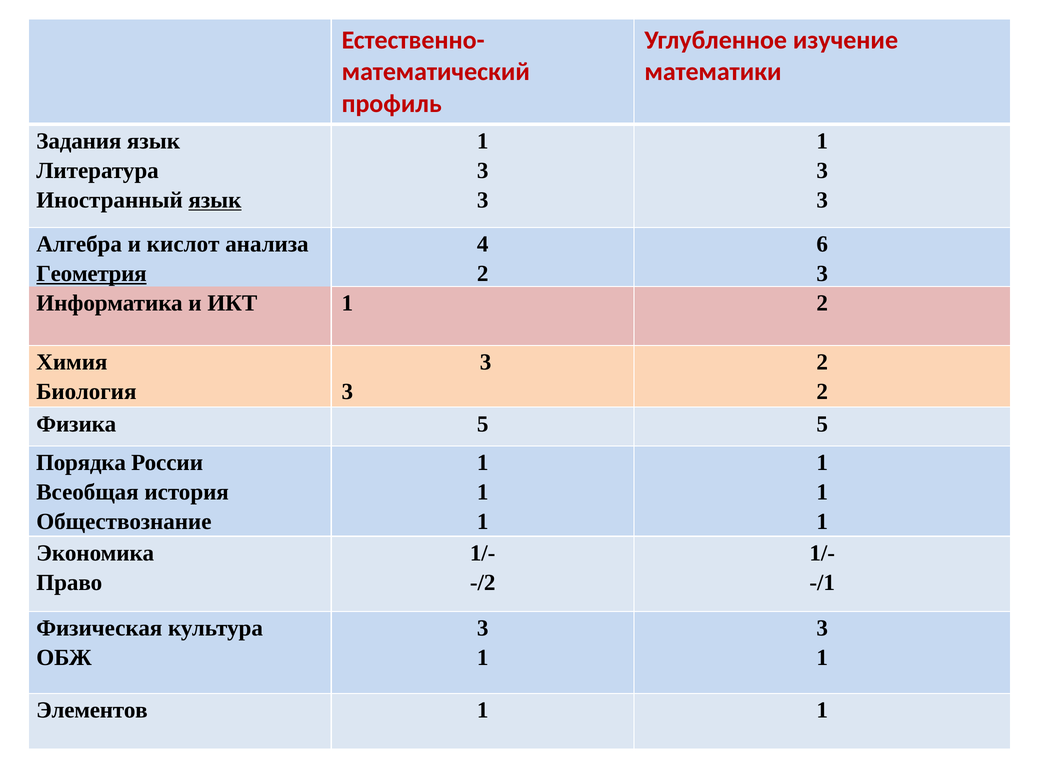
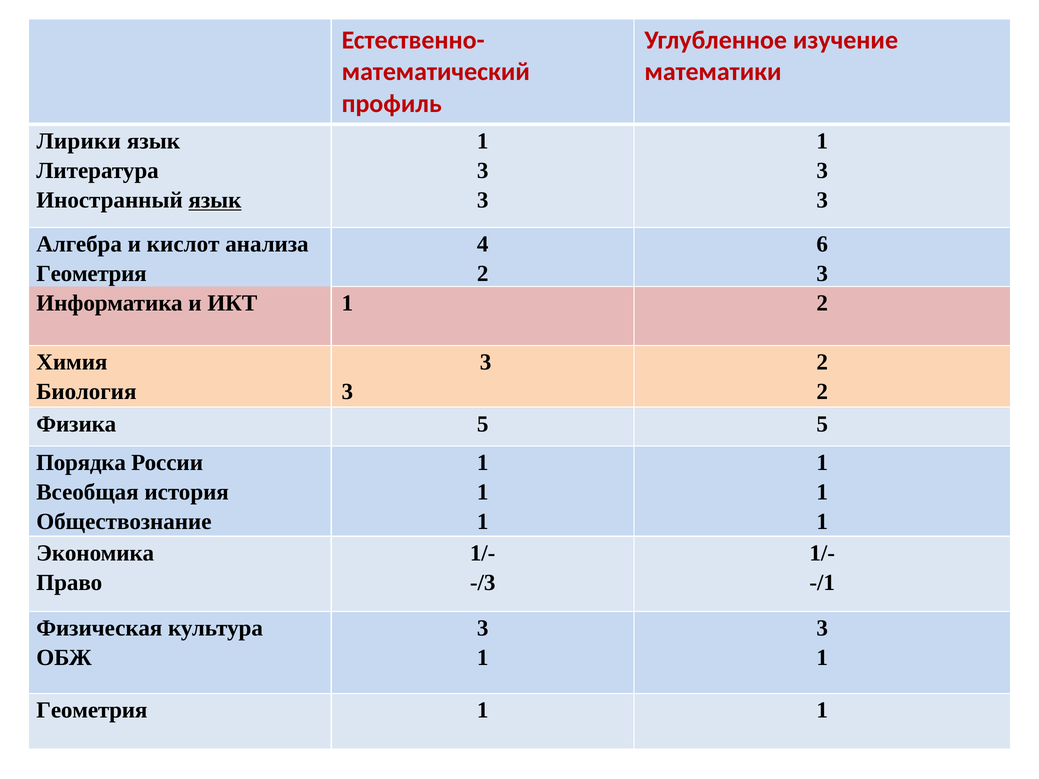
Задания: Задания -> Лирики (79, 141)
Геометрия underline: present -> none (92, 274)
-/2: -/2 -> -/3 (483, 583)
Элементов: Элементов -> Геометрия (92, 710)
